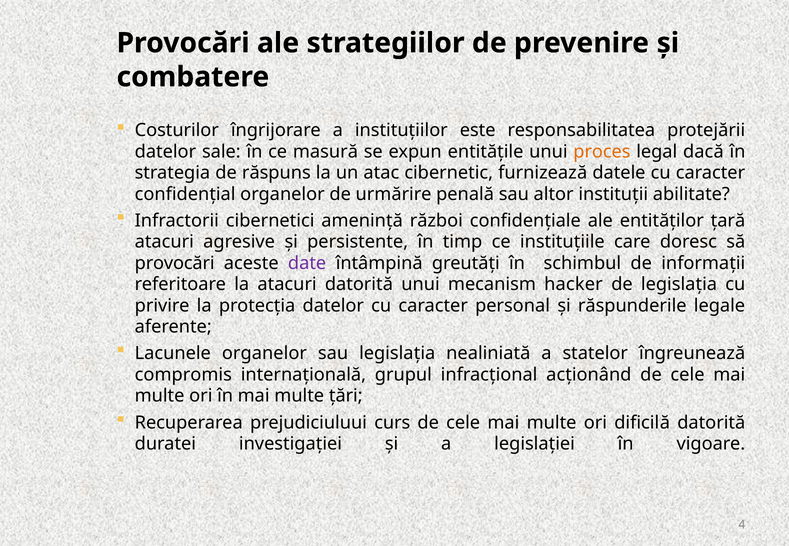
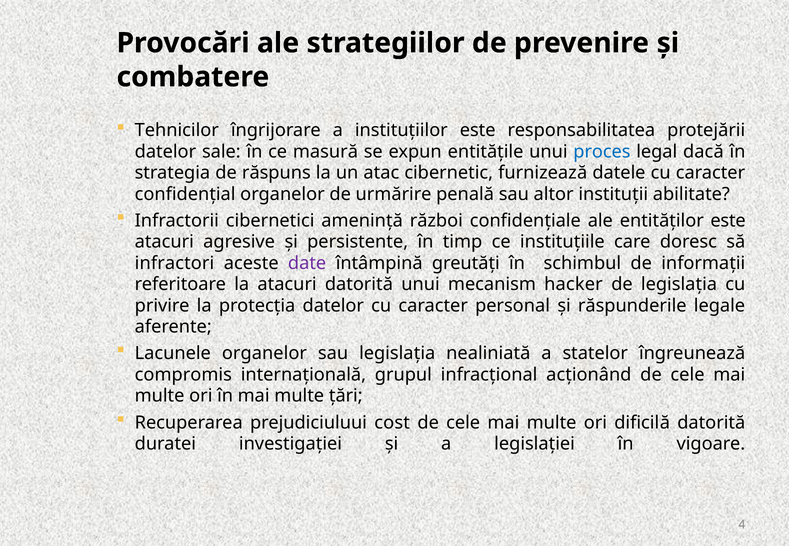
Costurilor: Costurilor -> Tehnicilor (177, 131)
proces colour: orange -> blue (602, 152)
entităților țară: țară -> este (728, 221)
provocări: provocări -> infractori (175, 263)
curs: curs -> cost (392, 423)
